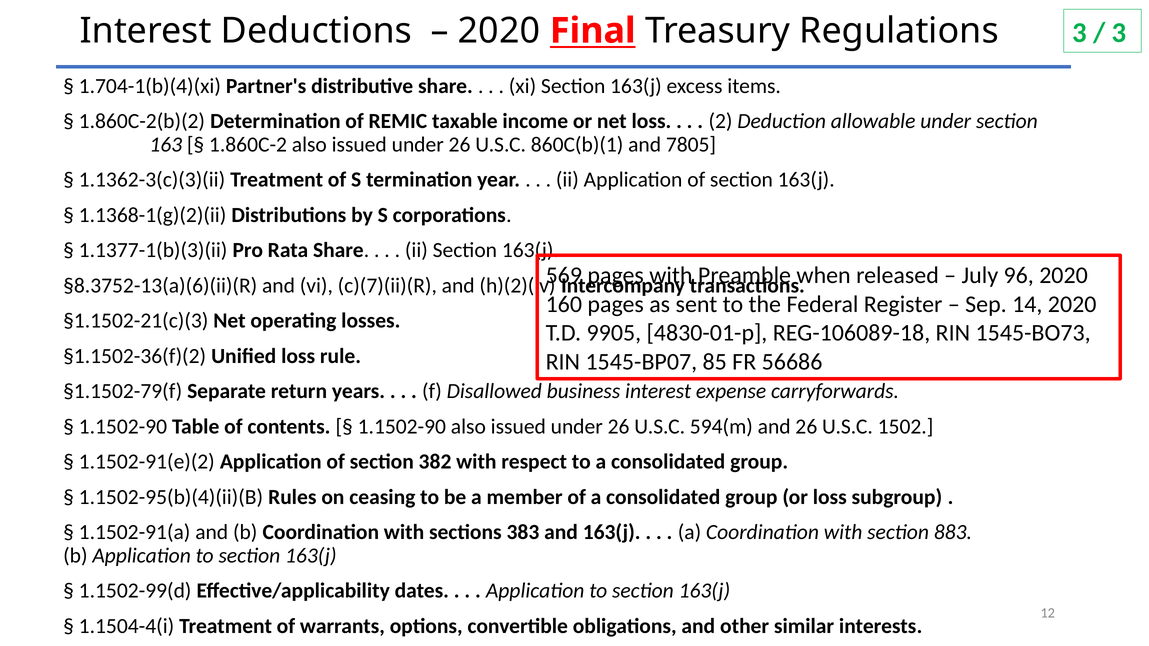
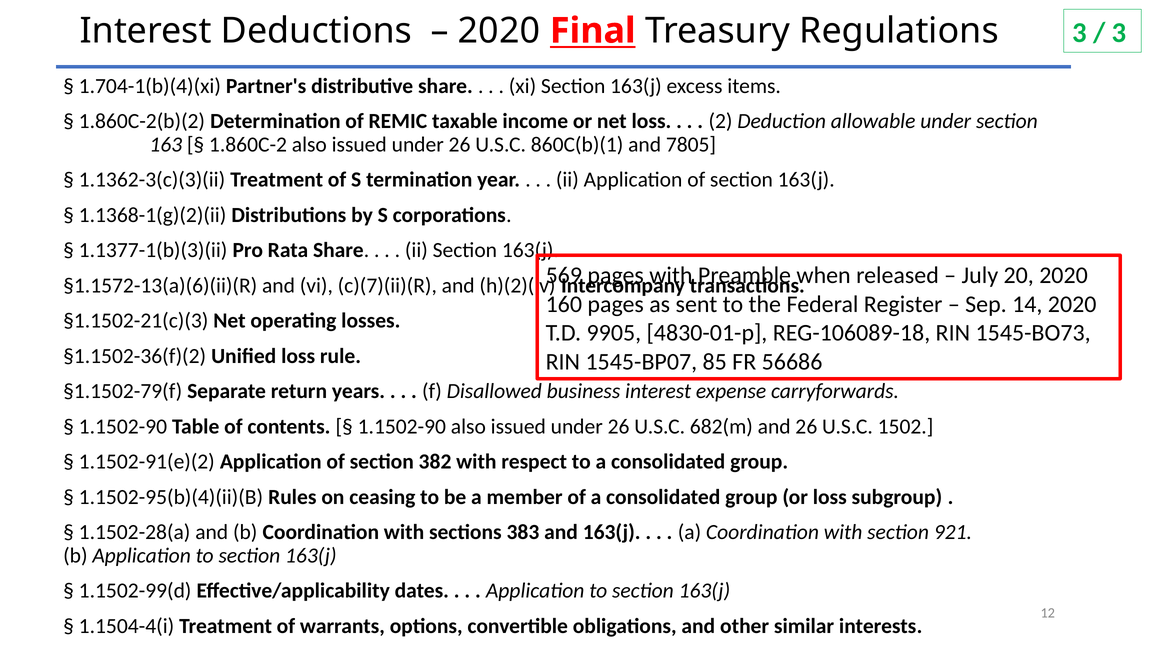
96: 96 -> 20 (1019, 276)
§8.3752-13(a)(6)(ii)(R: §8.3752-13(a)(6)(ii)(R -> §1.1572-13(a)(6)(ii)(R (160, 286)
594(m: 594(m -> 682(m (721, 427)
1.1502-91(a: 1.1502-91(a -> 1.1502-28(a (135, 532)
883: 883 -> 921 (953, 532)
